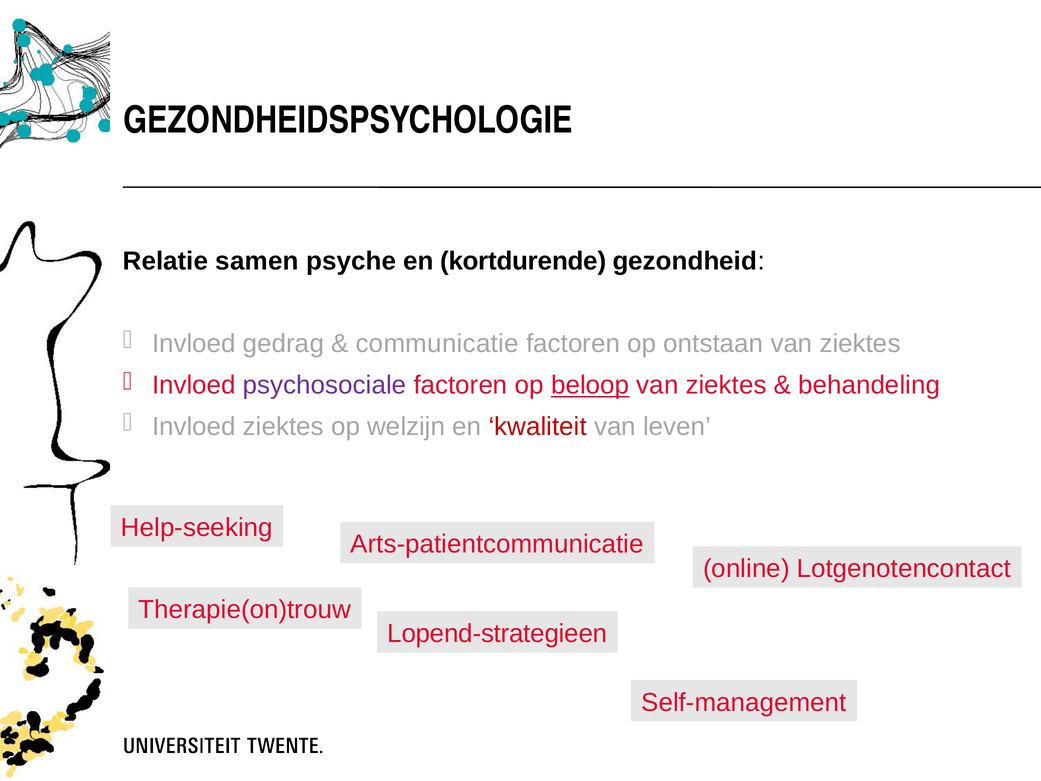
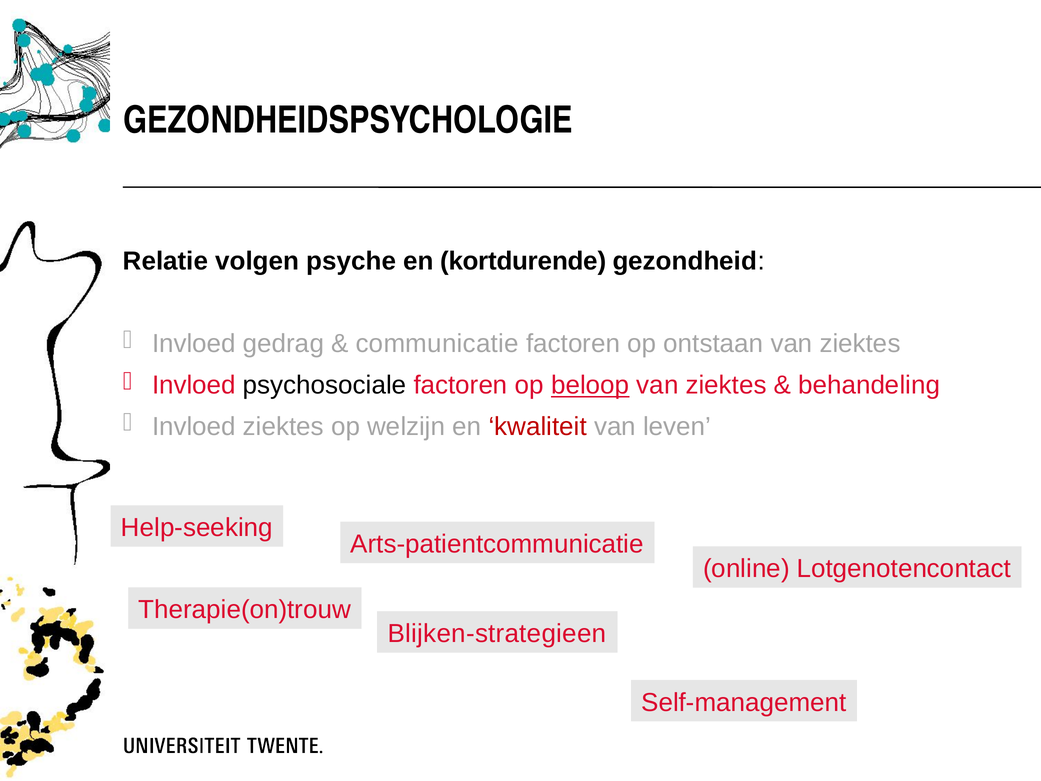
samen: samen -> volgen (257, 261)
psychosociale colour: purple -> black (325, 385)
Lopend-strategieen: Lopend-strategieen -> Blijken-strategieen (497, 634)
